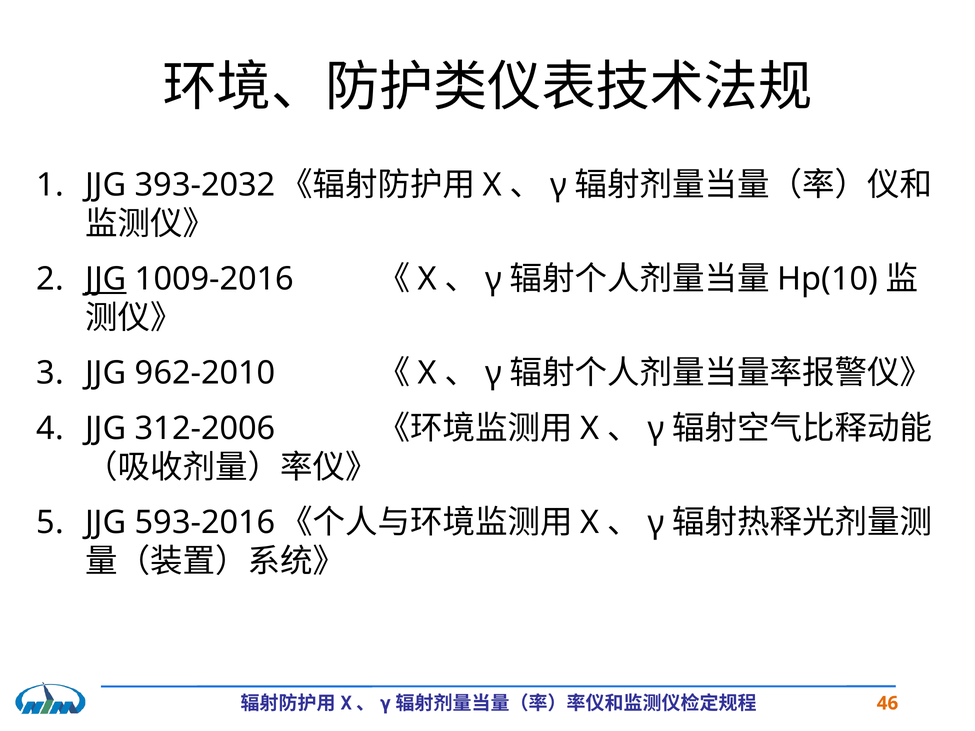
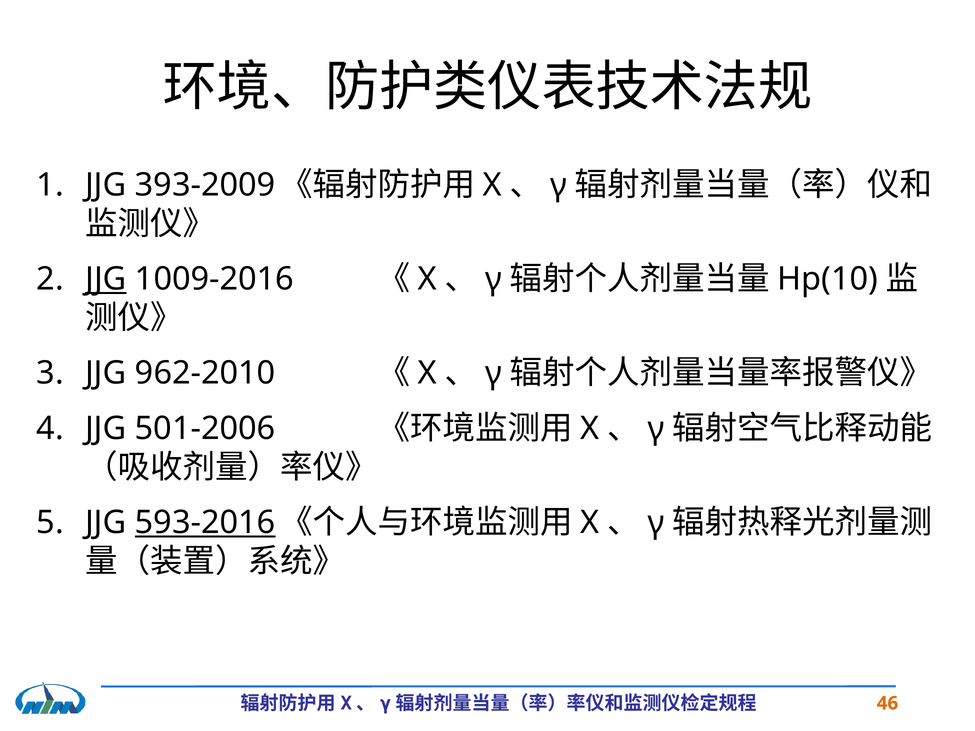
393-2032: 393-2032 -> 393-2009 (205, 185)
312-2006: 312-2006 -> 501-2006 (205, 429)
593-2016 underline: none -> present (205, 523)
